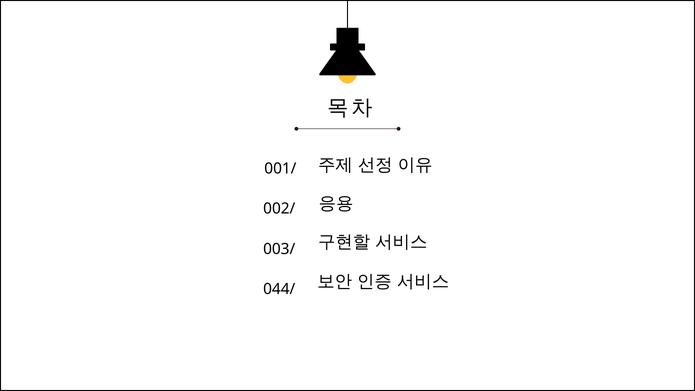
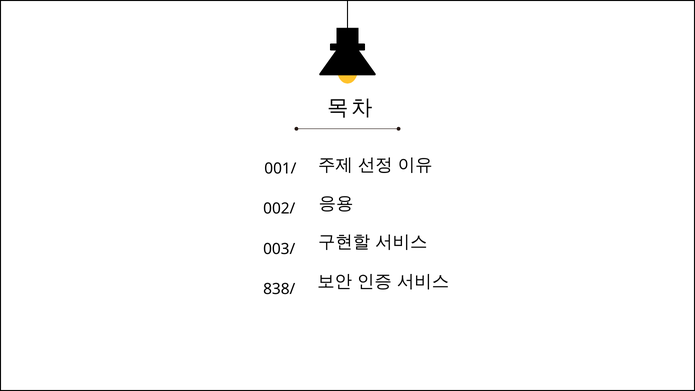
044/: 044/ -> 838/ (279, 289)
